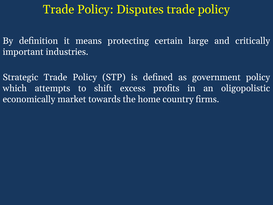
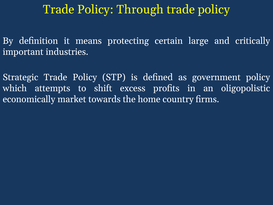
Disputes: Disputes -> Through (140, 10)
